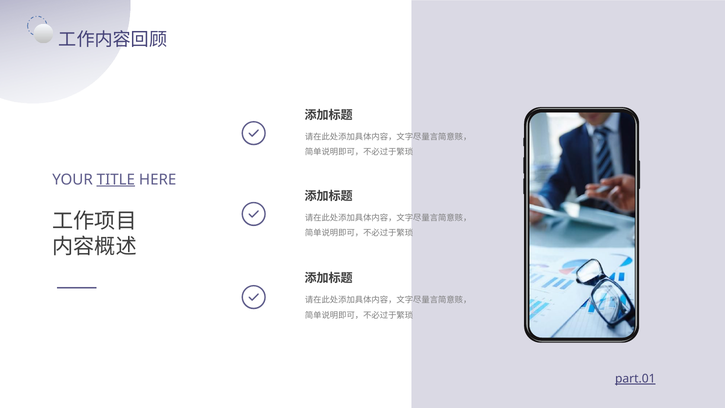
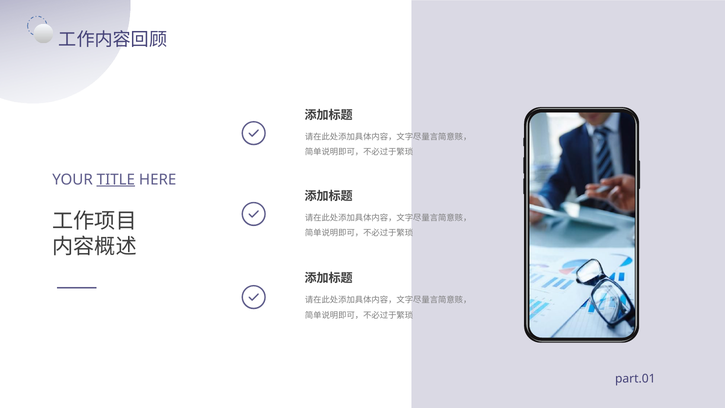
part.01 underline: present -> none (635, 379)
